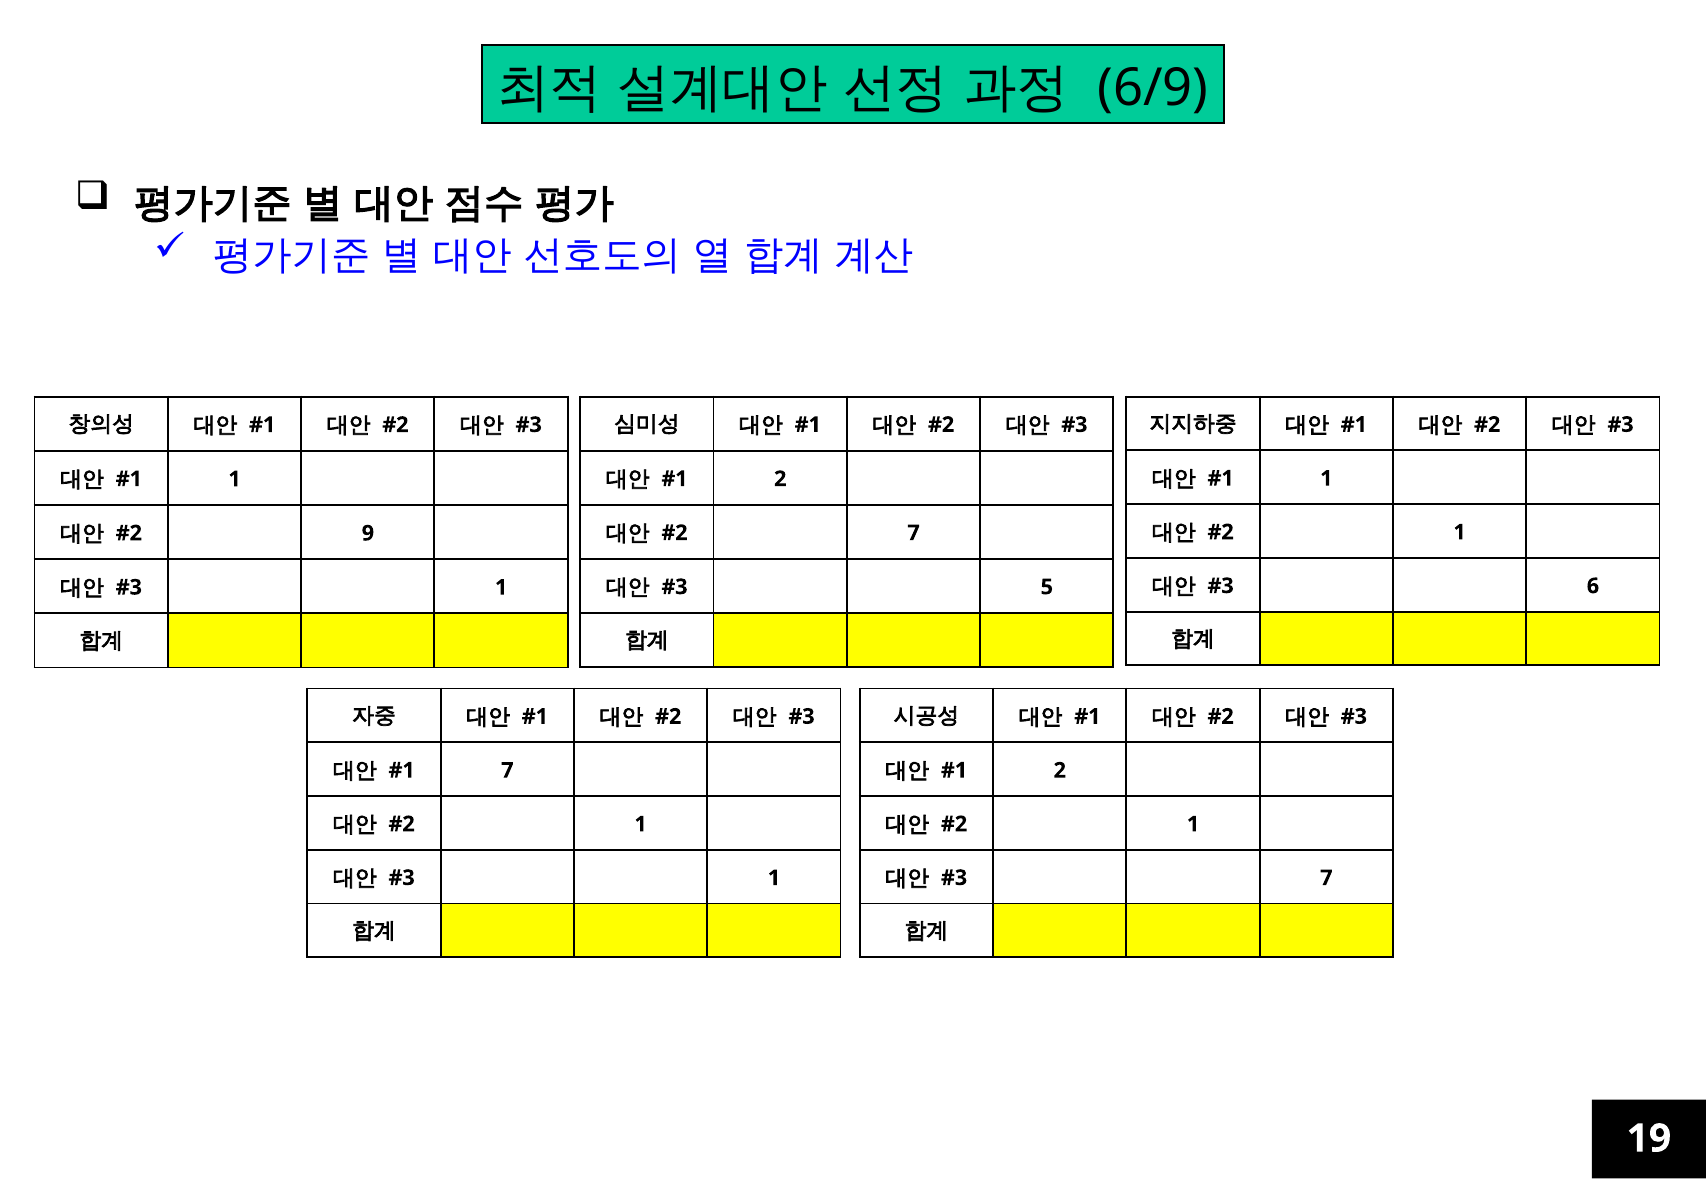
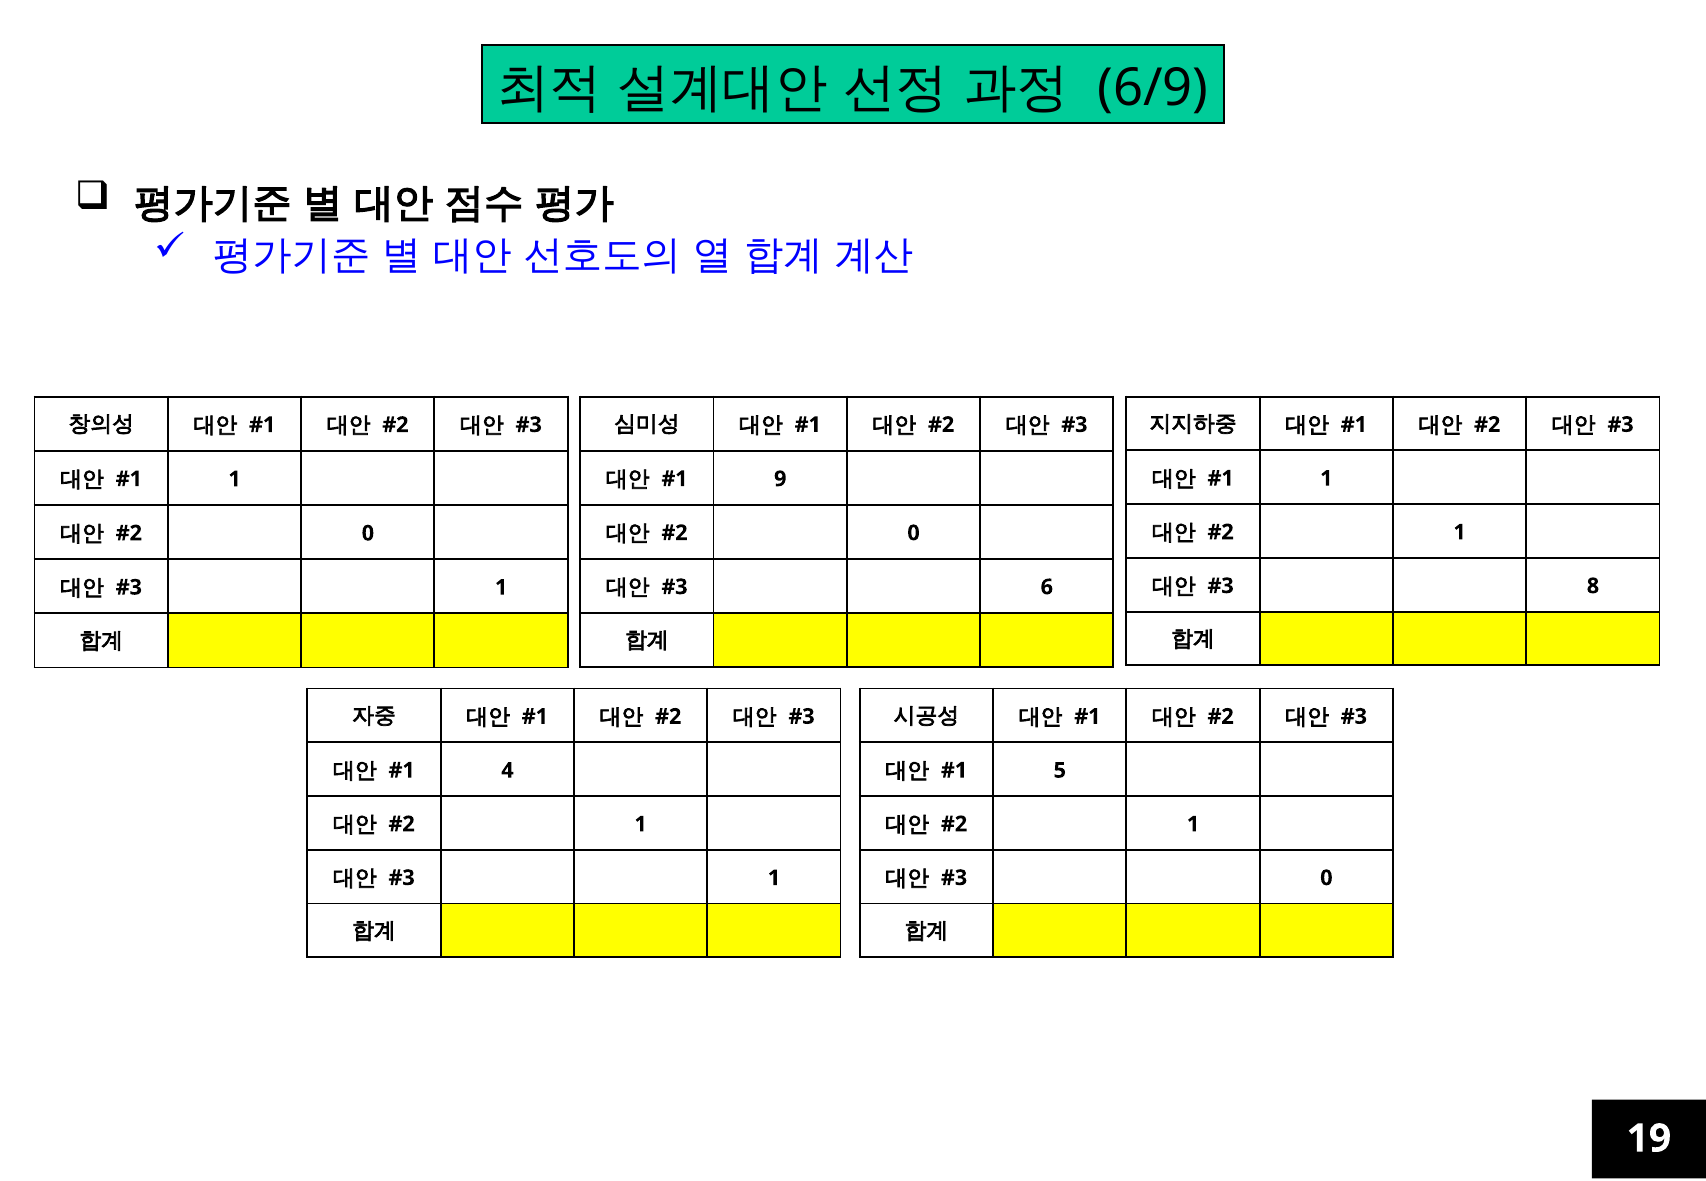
2: 2 -> 9 (780, 479)
7: 7 -> 0 (914, 533)
9: 9 -> 0 (368, 533)
6: 6 -> 8 (1593, 586)
5: 5 -> 6 (1047, 587)
7: 7 -> 4 (507, 770)
2: 2 -> 5 (1060, 770)
7: 7 -> 0 (1326, 878)
